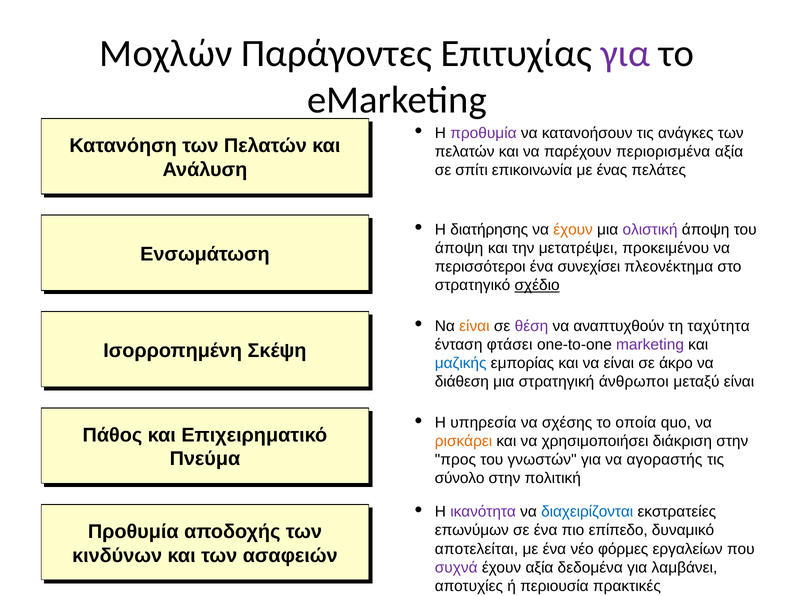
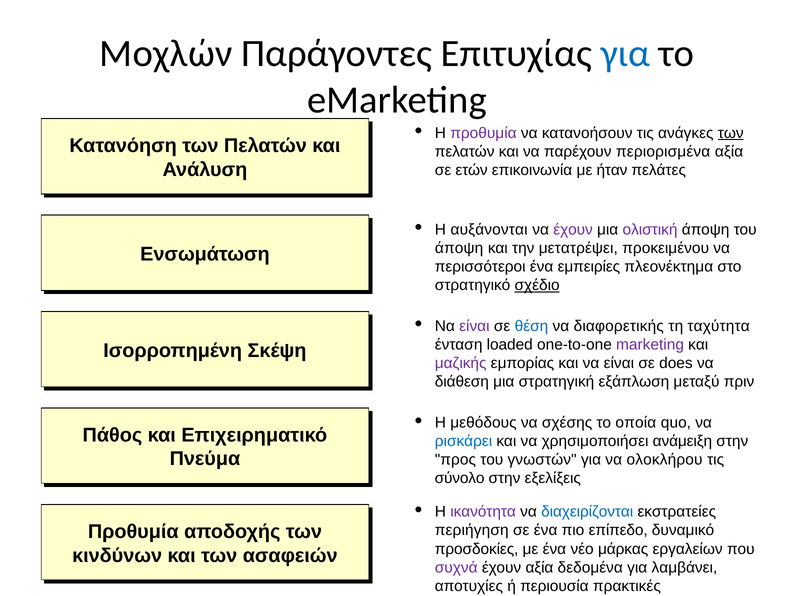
για colour: purple -> blue (625, 54)
των underline: none -> present (731, 133)
σπίτι: σπίτι -> ετών (472, 170)
ένας: ένας -> ήταν (612, 170)
διατήρησης: διατήρησης -> αυξάνονται (489, 229)
έχουν colour: orange -> purple (573, 229)
συνεχίσει: συνεχίσει -> εμπειρίες (589, 266)
είναι colour: orange -> purple (474, 326)
θέση colour: purple -> blue (531, 326)
αναπτυχθούν: αναπτυχθούν -> διαφορετικής (619, 326)
φτάσει: φτάσει -> loaded (510, 344)
μαζικής colour: blue -> purple (461, 363)
άκρο: άκρο -> does (676, 363)
άνθρωποι: άνθρωποι -> εξάπλωση (634, 381)
μεταξύ είναι: είναι -> πριν (739, 381)
υπηρεσία: υπηρεσία -> μεθόδους (483, 422)
ρισκάρει colour: orange -> blue (464, 441)
διάκριση: διάκριση -> ανάμειξη (682, 441)
αγοραστής: αγοραστής -> ολοκλήρου (665, 459)
πολιτική: πολιτική -> εξελίξεις (553, 478)
επωνύμων: επωνύμων -> περιήγηση (472, 530)
αποτελείται: αποτελείται -> προσδοκίες (477, 548)
φόρμες: φόρμες -> μάρκας (623, 548)
